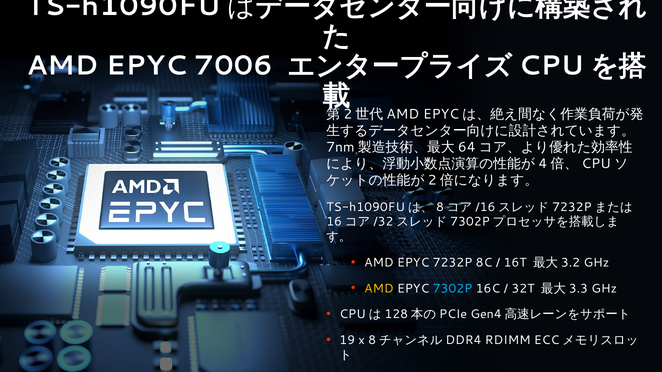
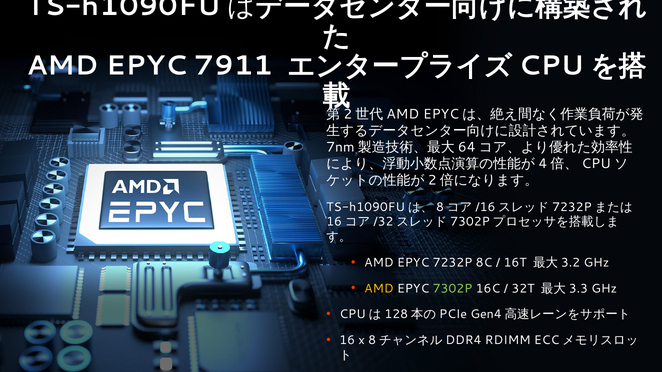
7006: 7006 -> 7911 (234, 66)
7302P colour: light blue -> light green (453, 289)
19: 19 -> 16 (347, 341)
